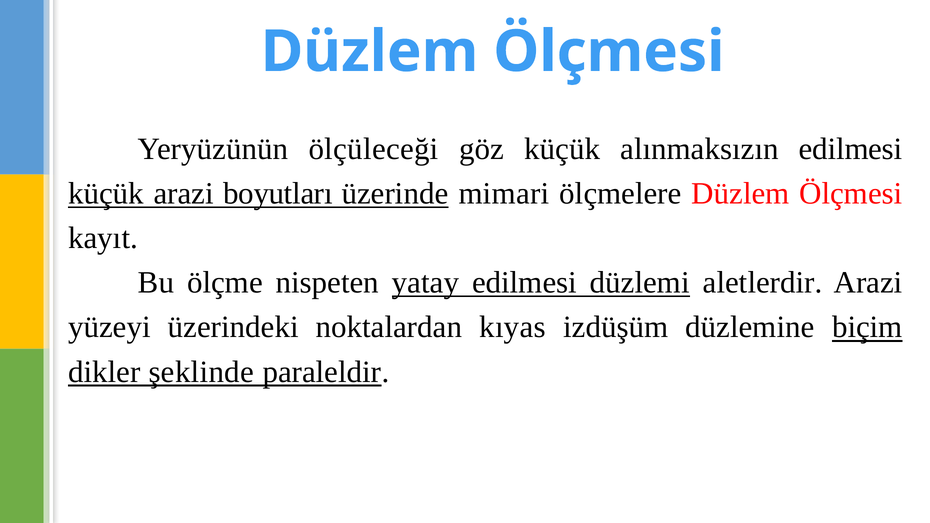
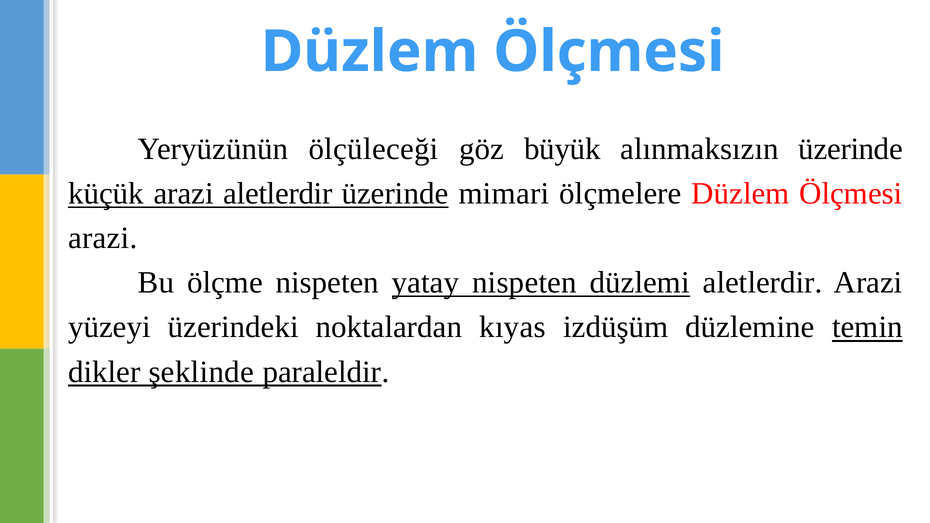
göz küçük: küçük -> büyük (562, 149)
alınmaksızın edilmesi: edilmesi -> üzerinde (851, 149)
arazi boyutları: boyutları -> aletlerdir (278, 193)
kayıt: kayıt -> arazi (103, 238)
yatay edilmesi: edilmesi -> nispeten (524, 283)
biçim: biçim -> temin (867, 327)
